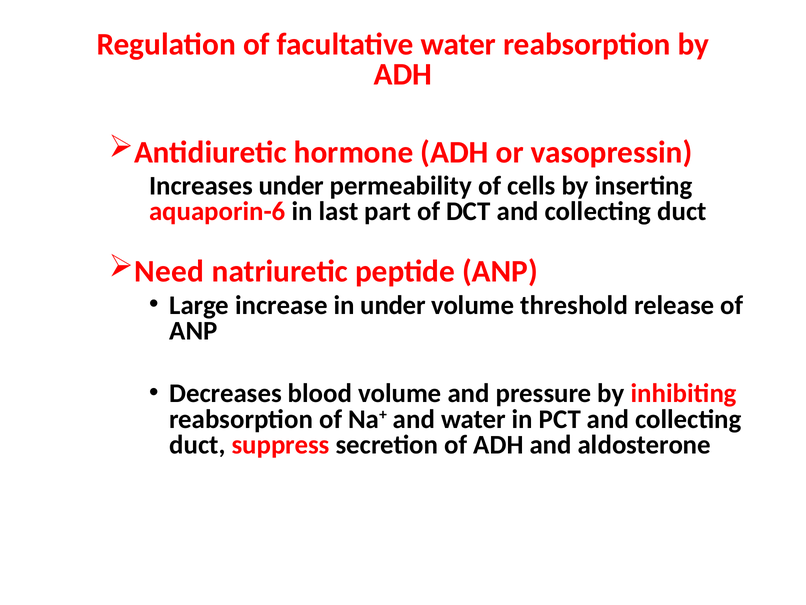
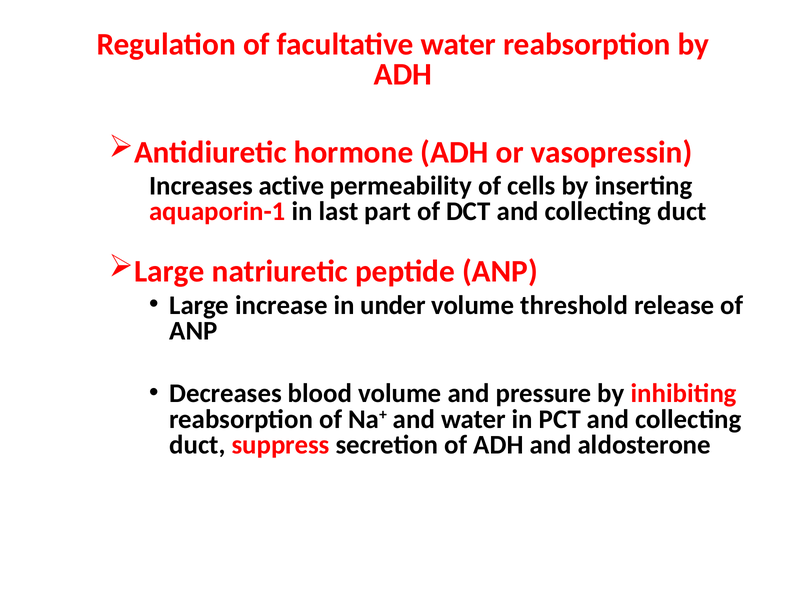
Increases under: under -> active (291, 186)
aquaporin-6: aquaporin-6 -> aquaporin-1 (217, 211)
Need: Need -> Large (169, 271)
